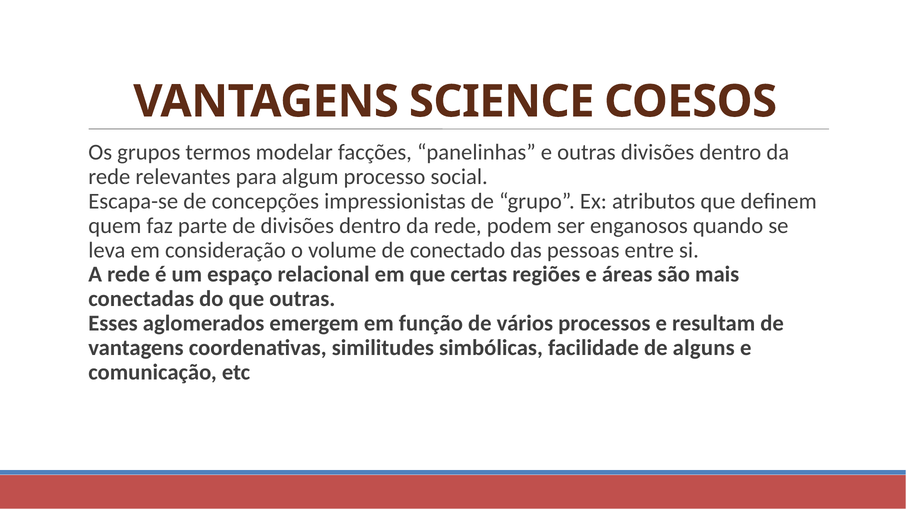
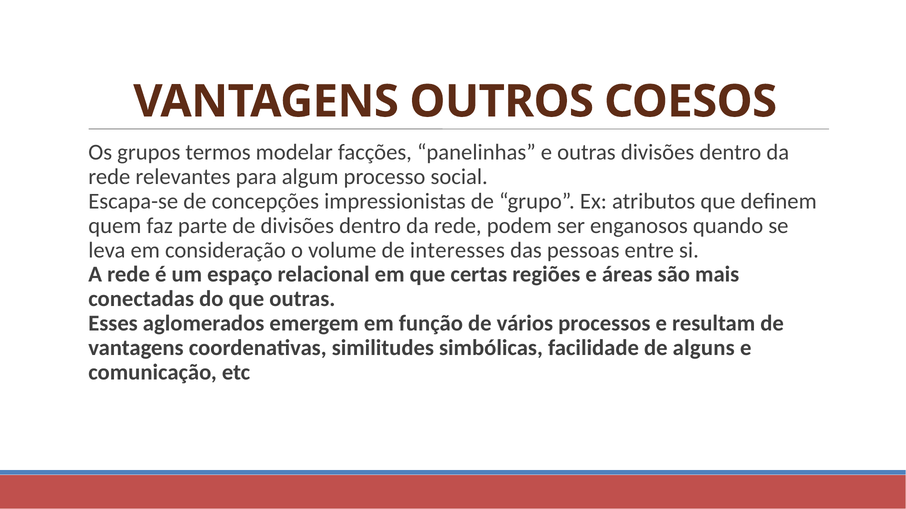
SCIENCE: SCIENCE -> OUTROS (502, 102)
conectado: conectado -> interesses (457, 250)
